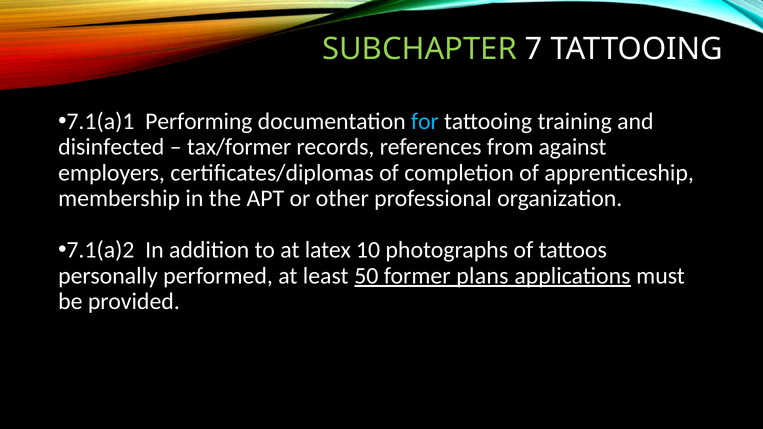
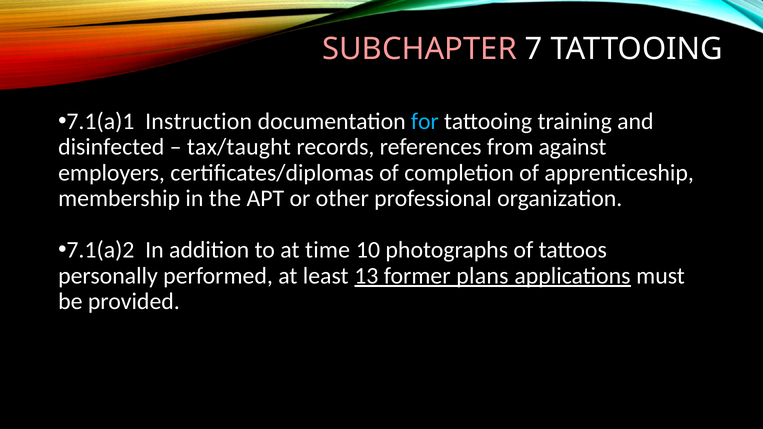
SUBCHAPTER colour: light green -> pink (420, 49)
Performing: Performing -> Instruction (199, 121)
tax/former: tax/former -> tax/taught (239, 147)
latex: latex -> time (328, 250)
50: 50 -> 13 (366, 276)
